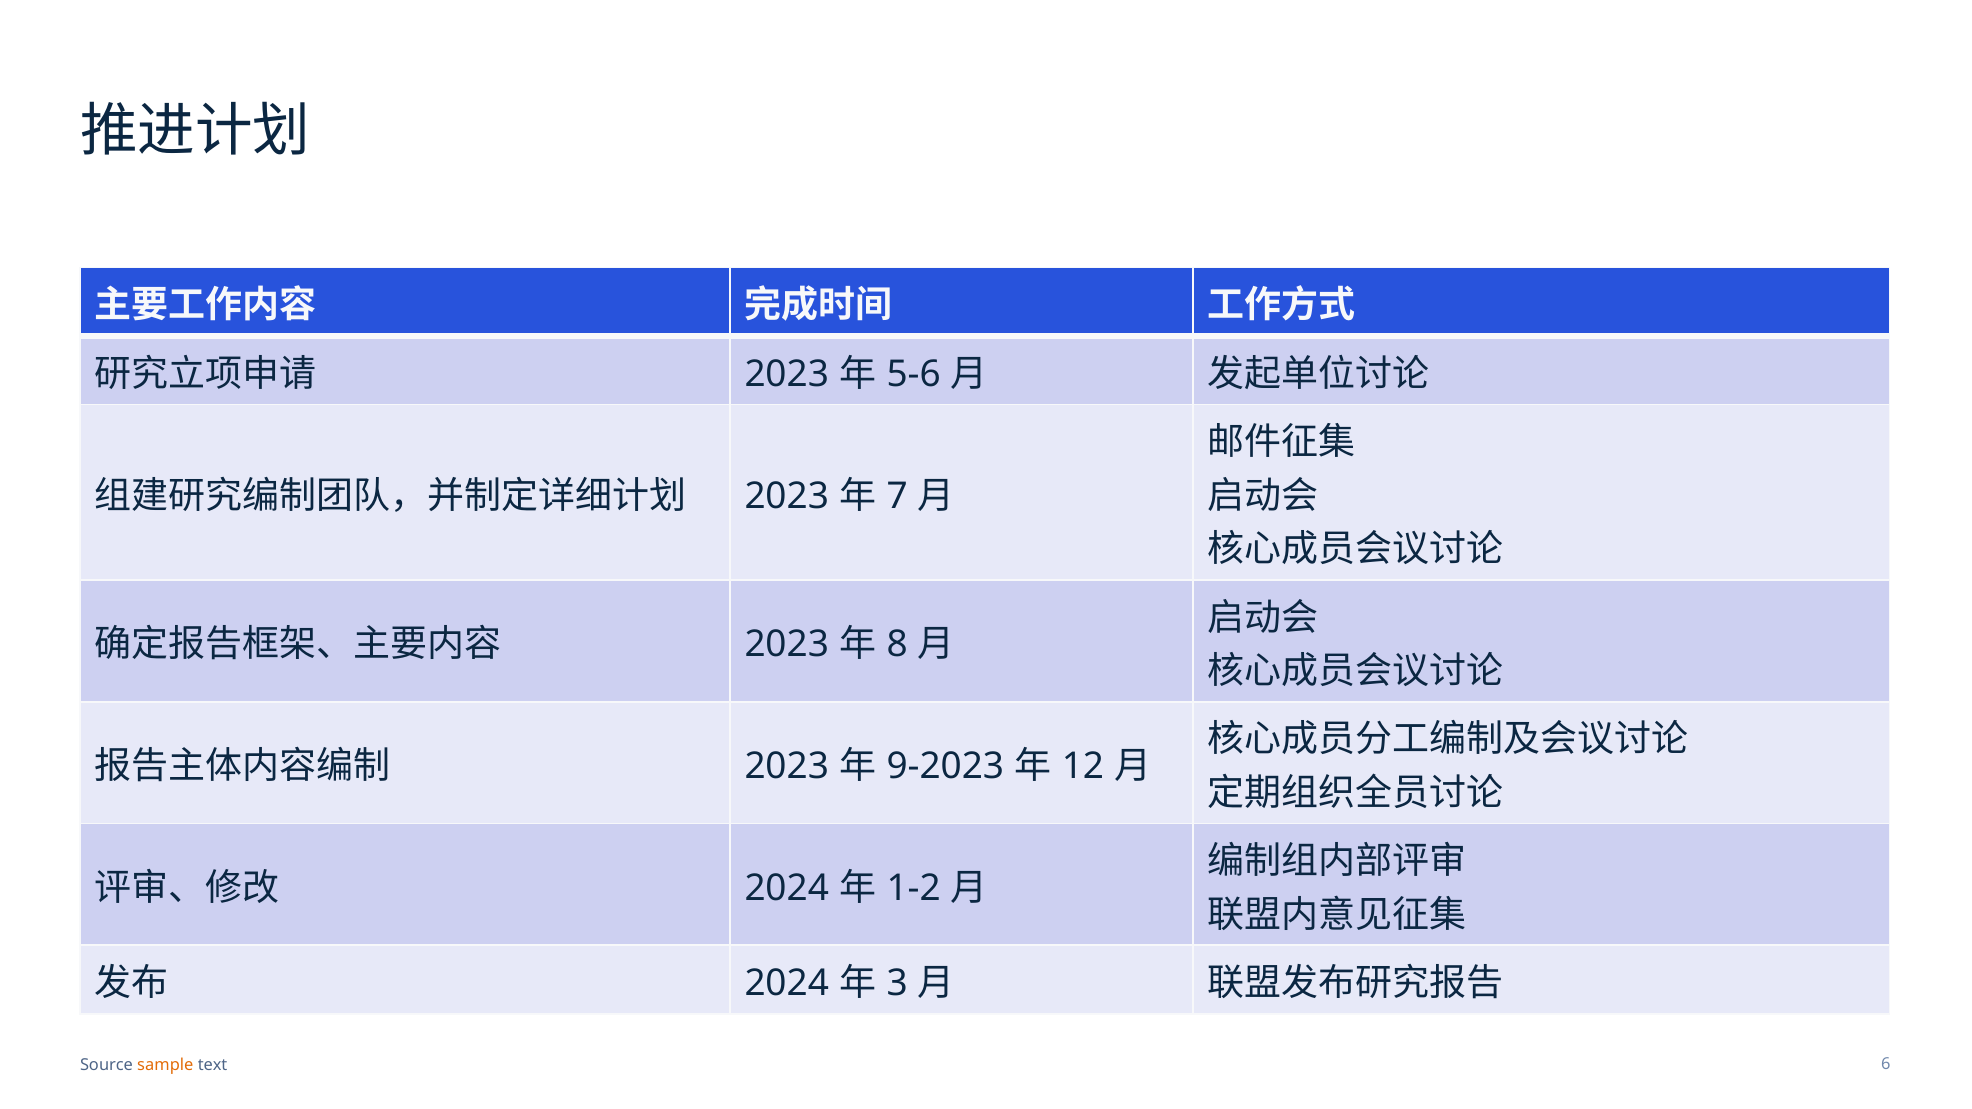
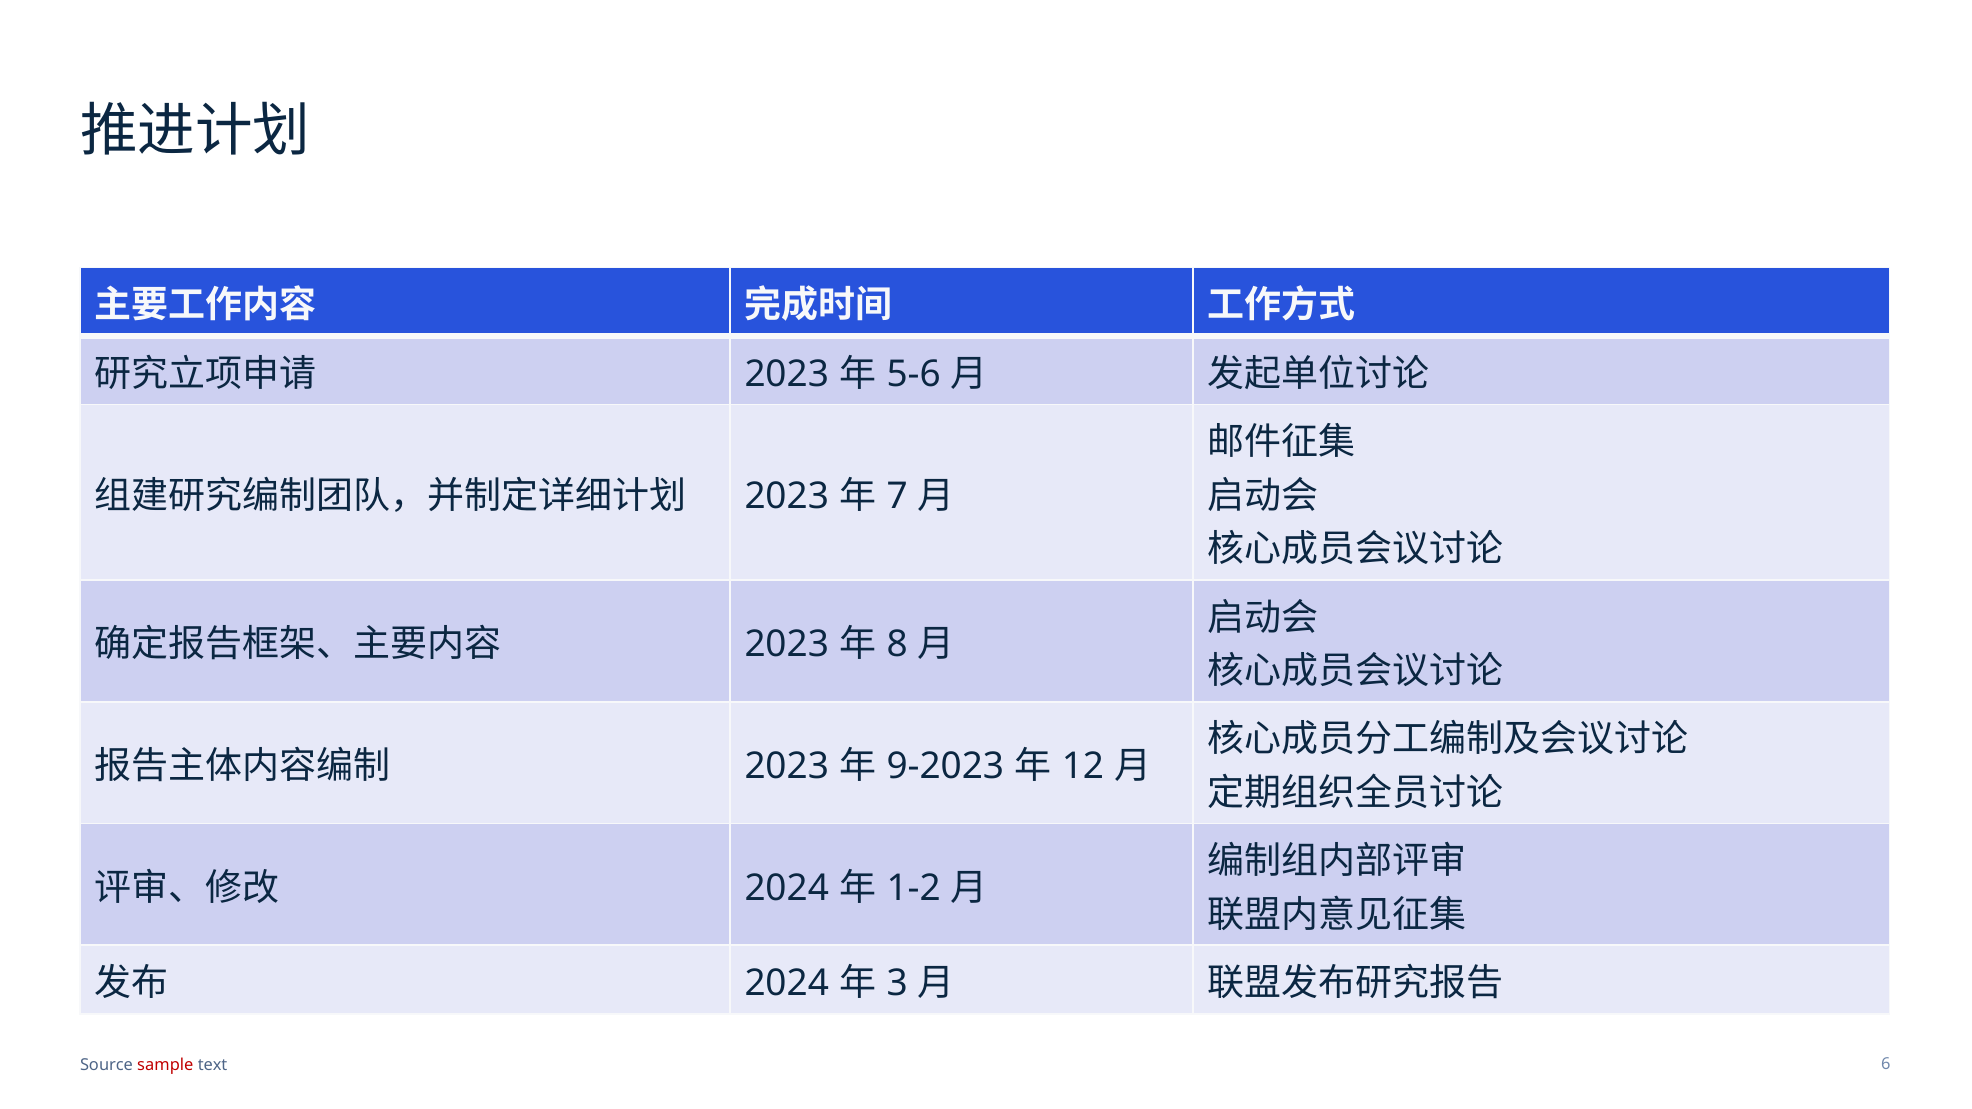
sample colour: orange -> red (165, 1065)
